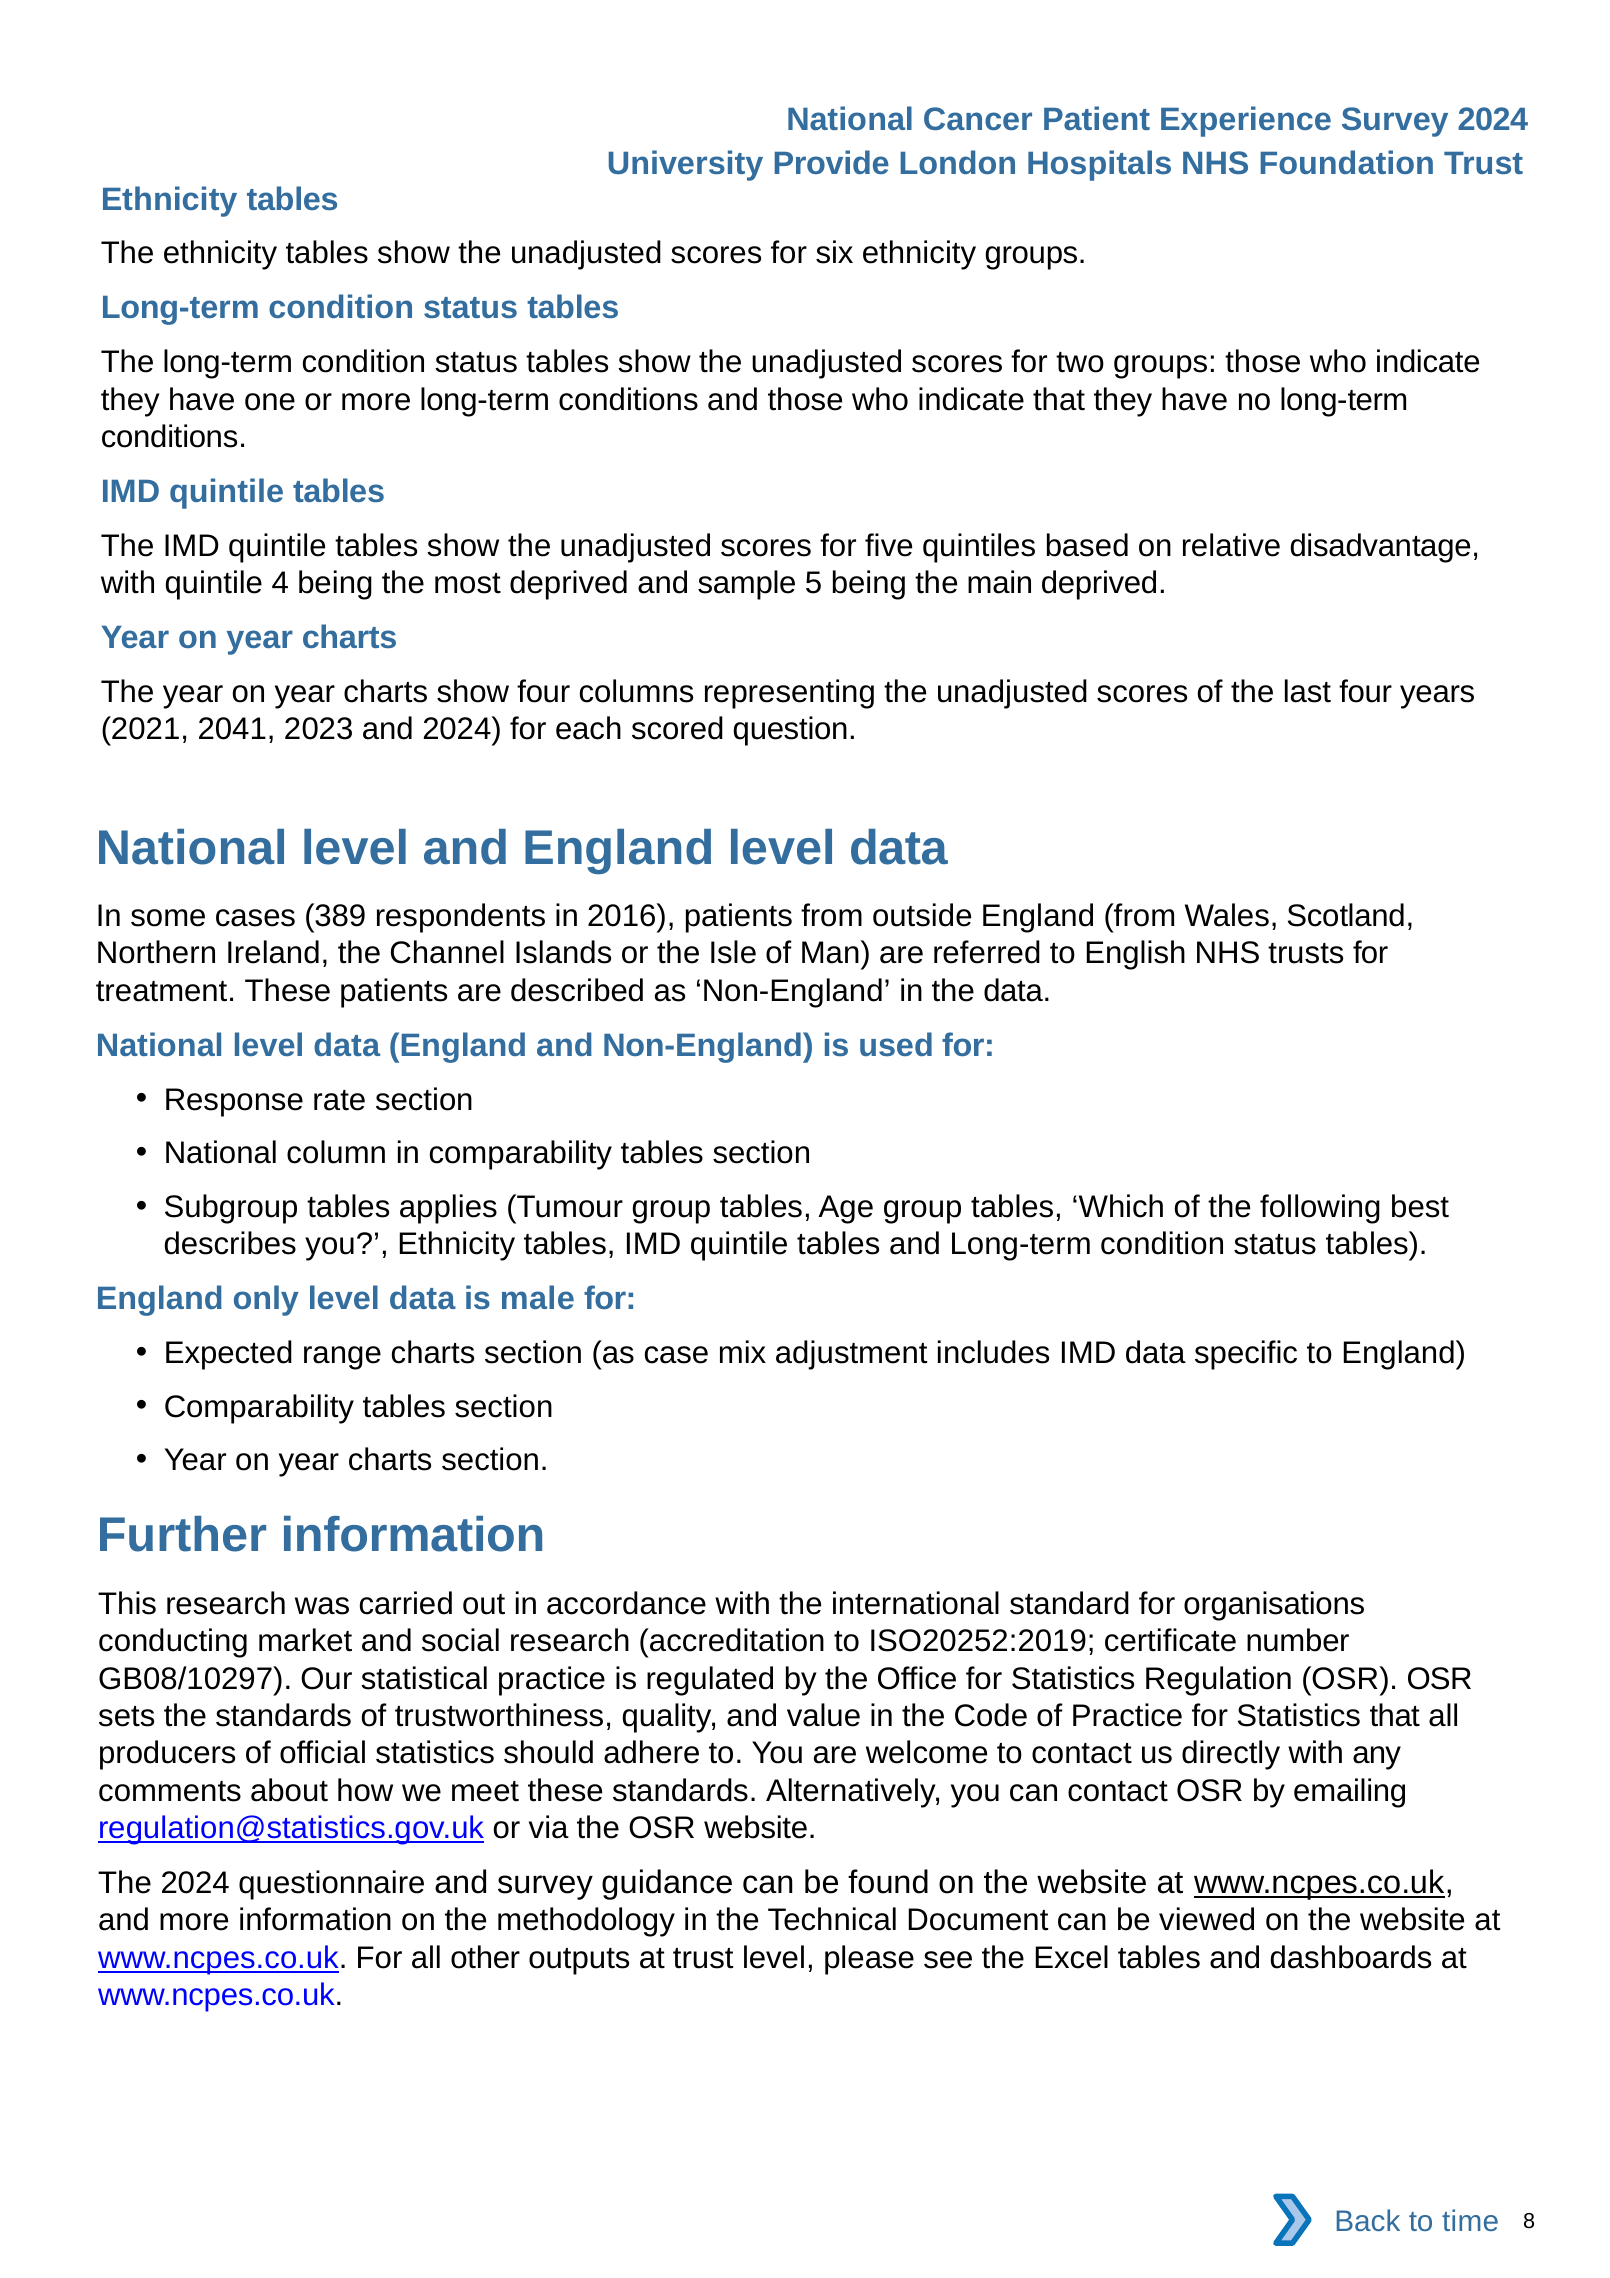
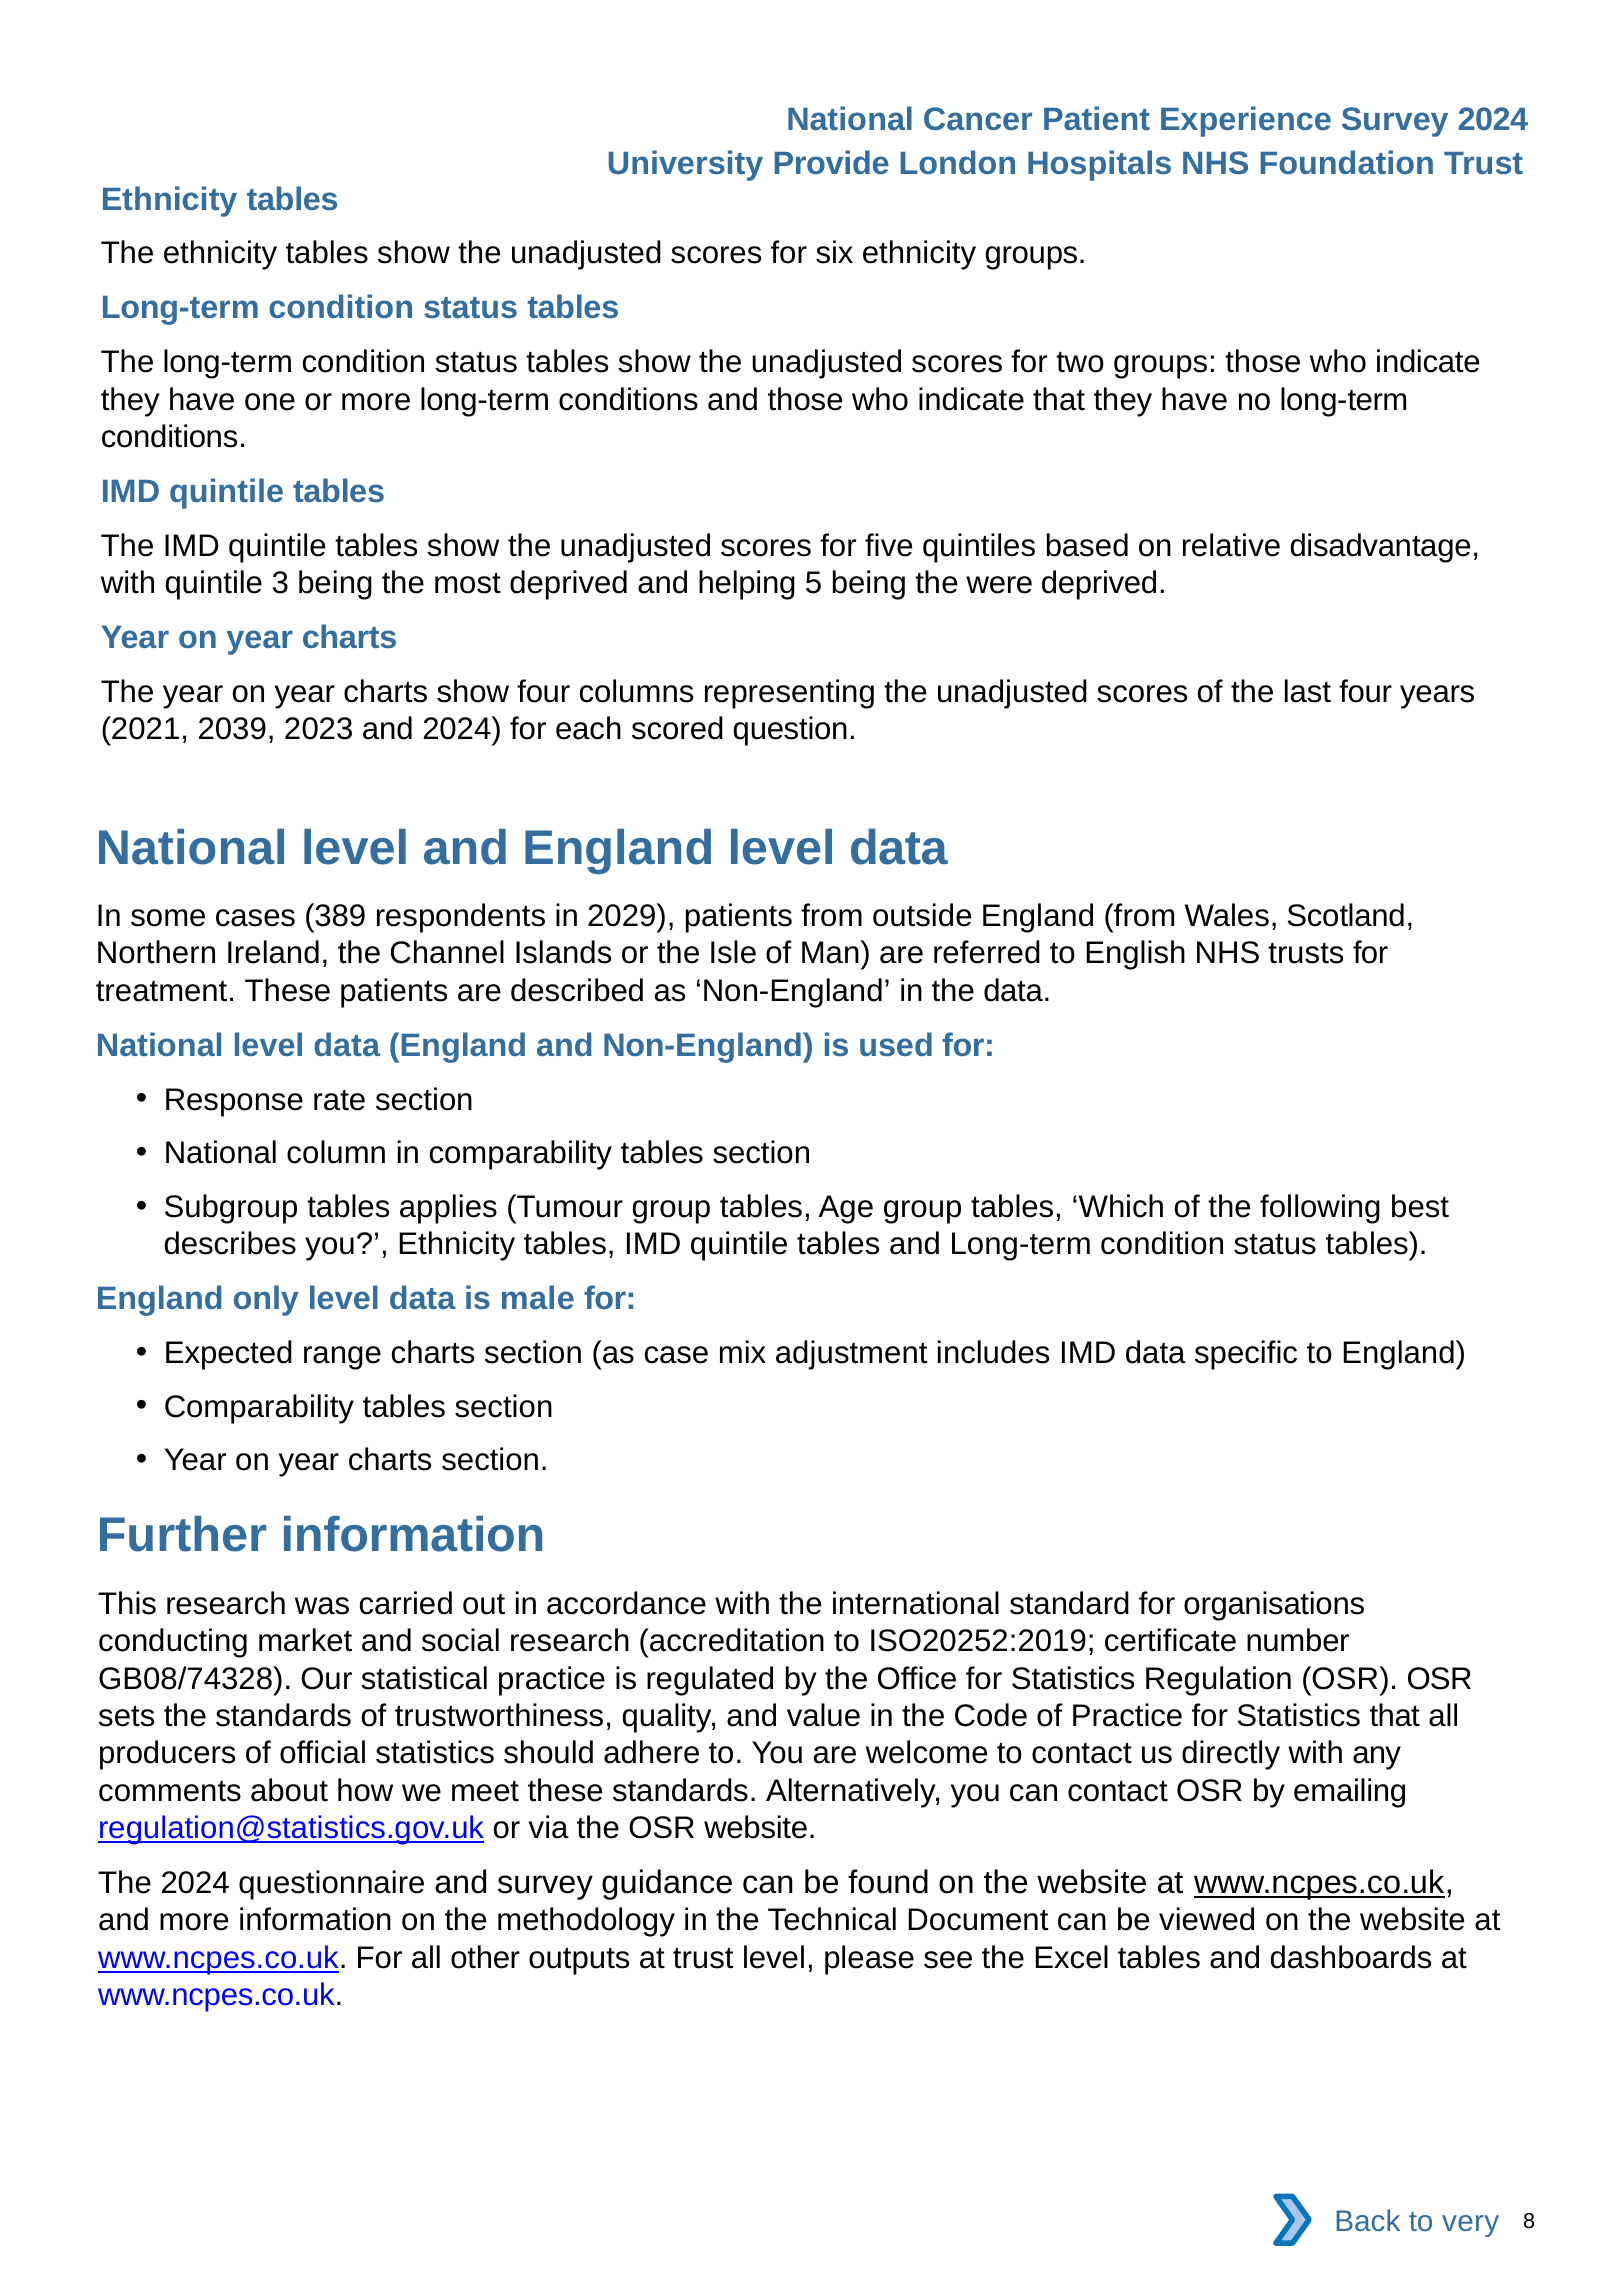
4: 4 -> 3 (280, 583)
sample: sample -> helping (747, 583)
main: main -> were (1000, 583)
2041: 2041 -> 2039 (237, 730)
2016: 2016 -> 2029 (631, 916)
GB08/10297: GB08/10297 -> GB08/74328 (195, 1679)
time: time -> very (1471, 2222)
